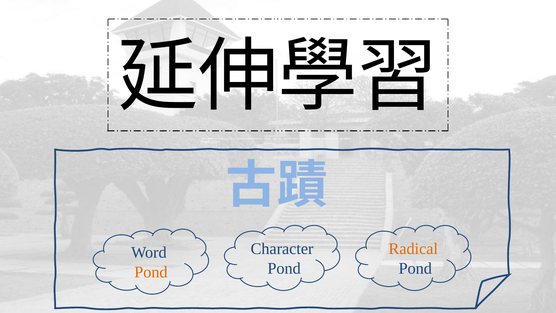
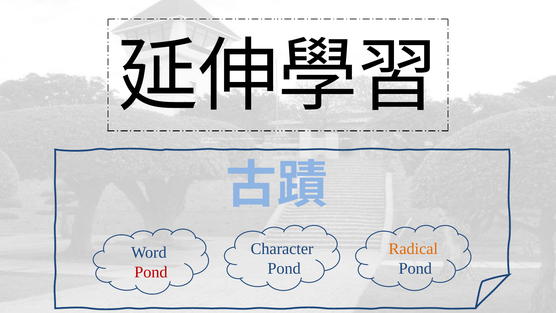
Pond colour: orange -> red (151, 272)
